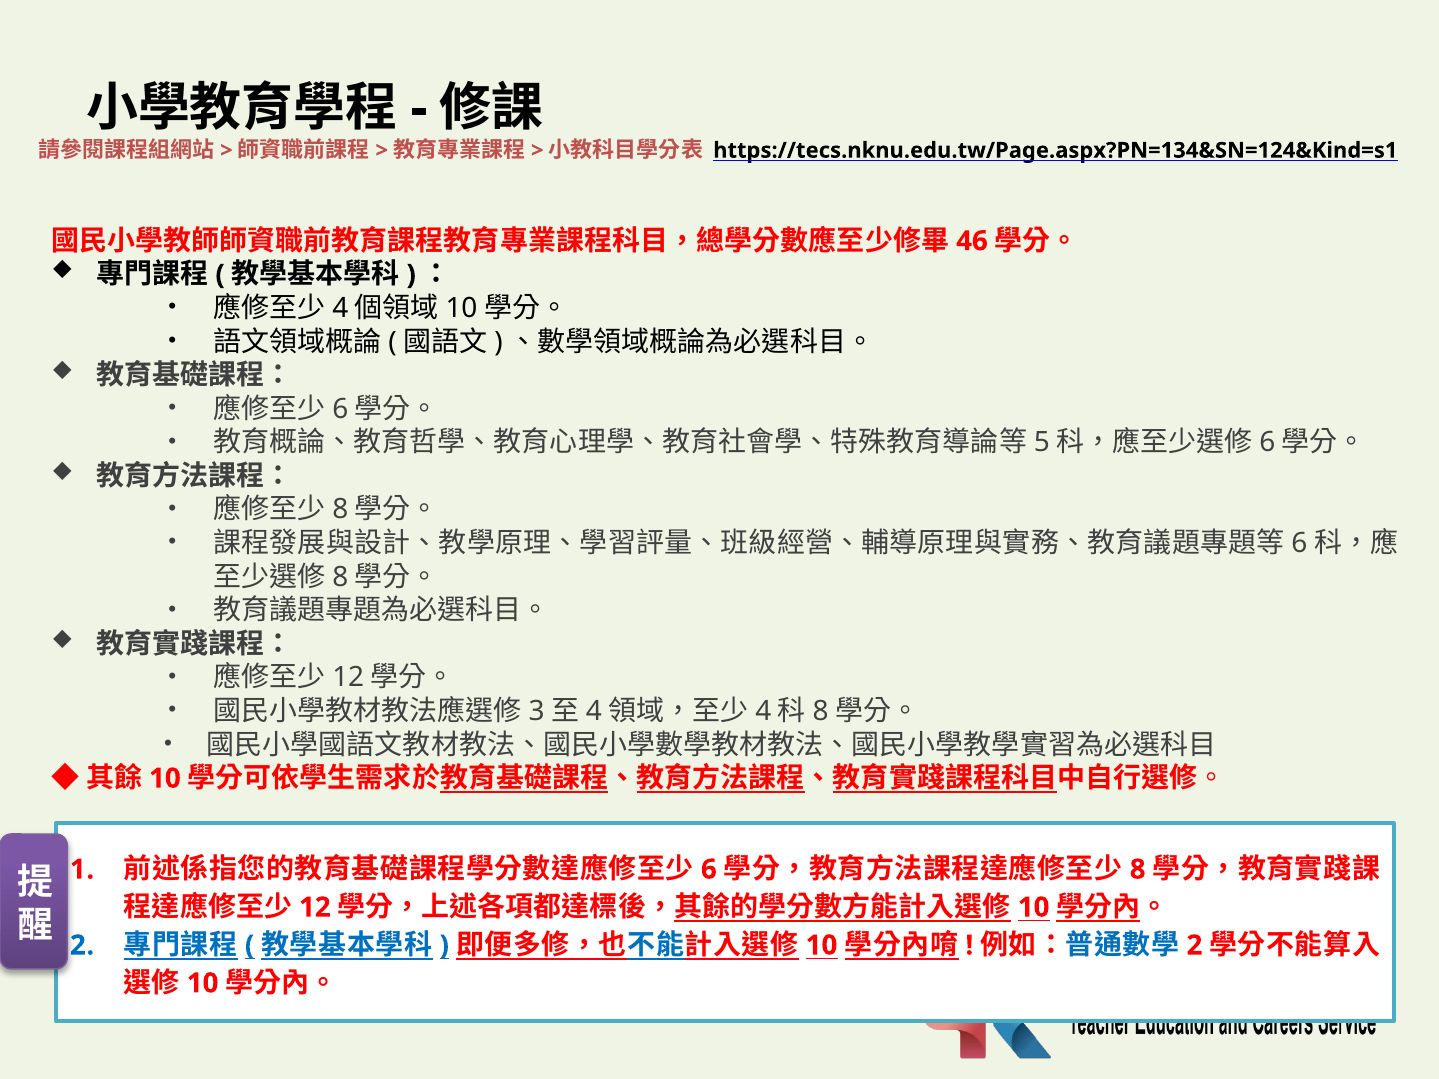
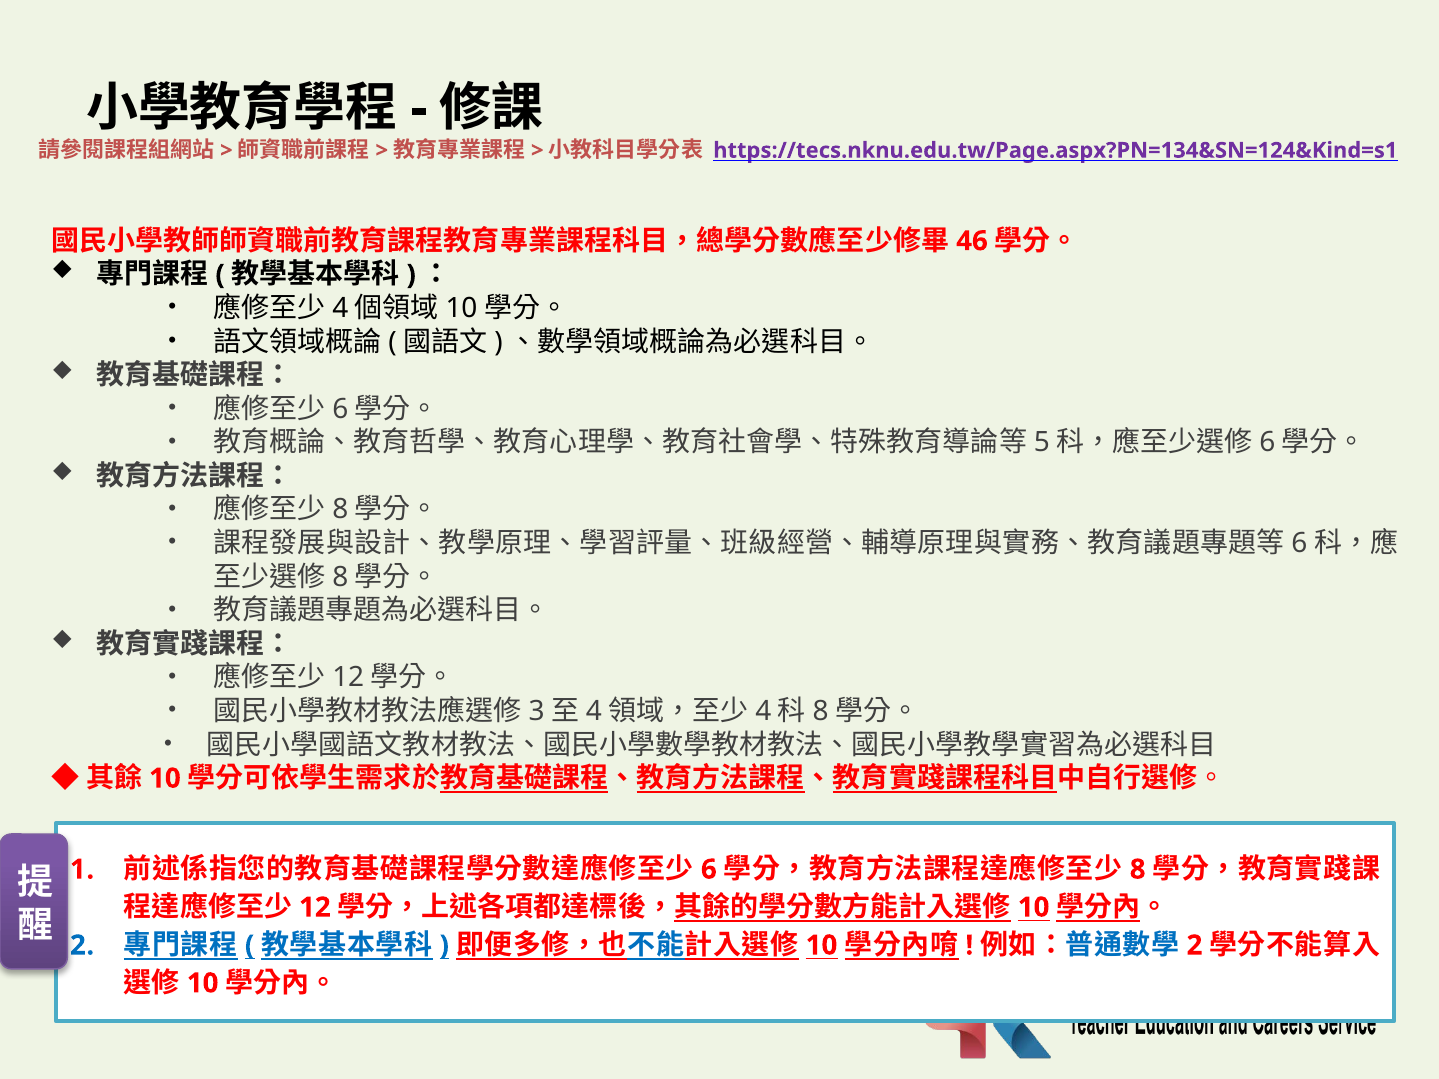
https://tecs.nknu.edu.tw/Page.aspx?PN=134&SN=124&Kind=s1 colour: black -> purple (1055, 150)
